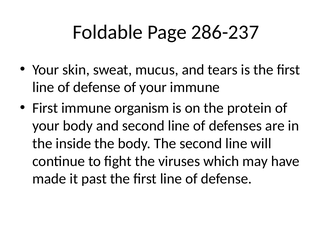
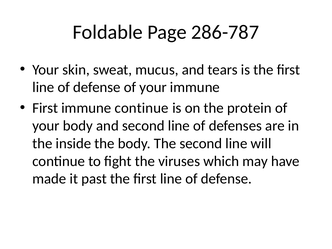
286-237: 286-237 -> 286-787 (225, 32)
immune organism: organism -> continue (142, 108)
